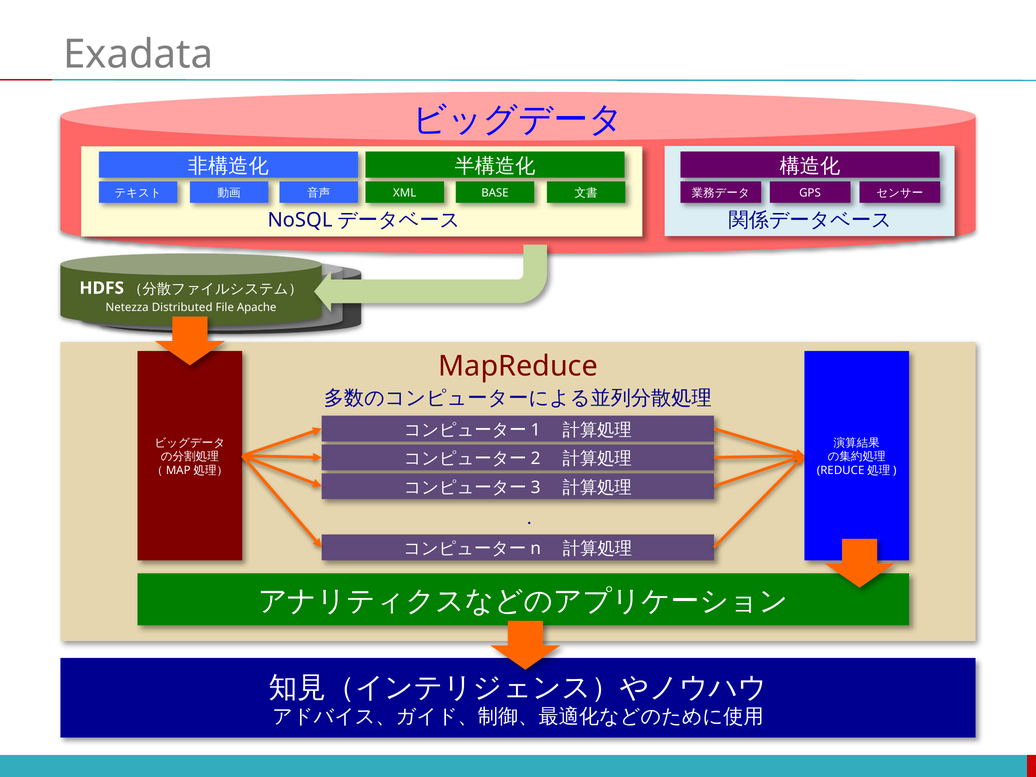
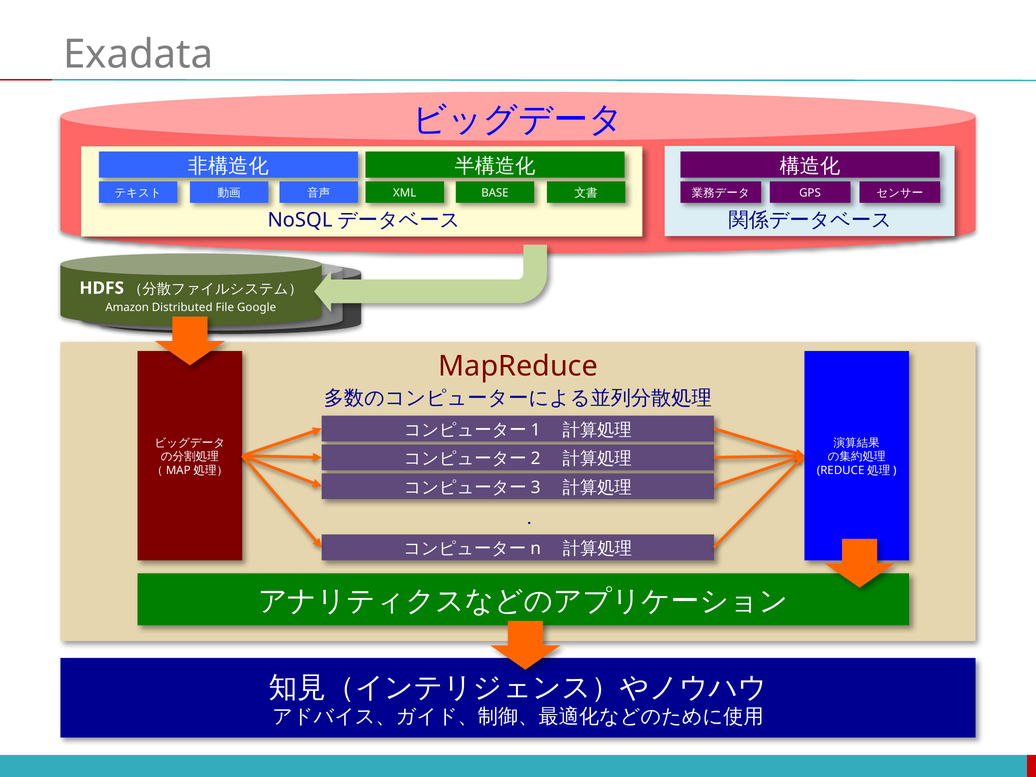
Netezza: Netezza -> Amazon (127, 307)
Apache: Apache -> Google (257, 307)
